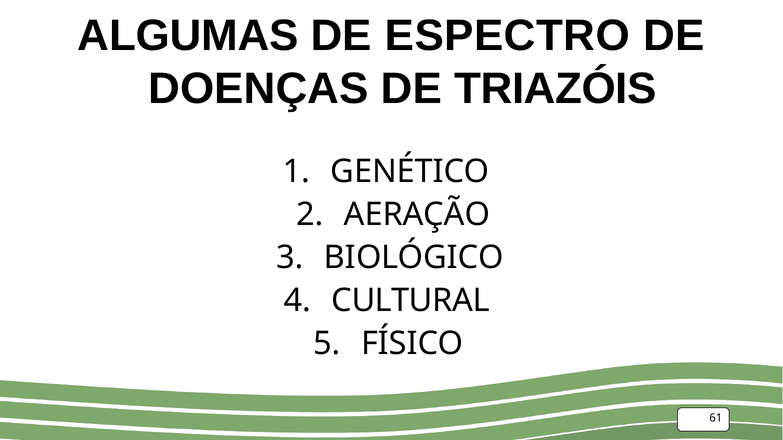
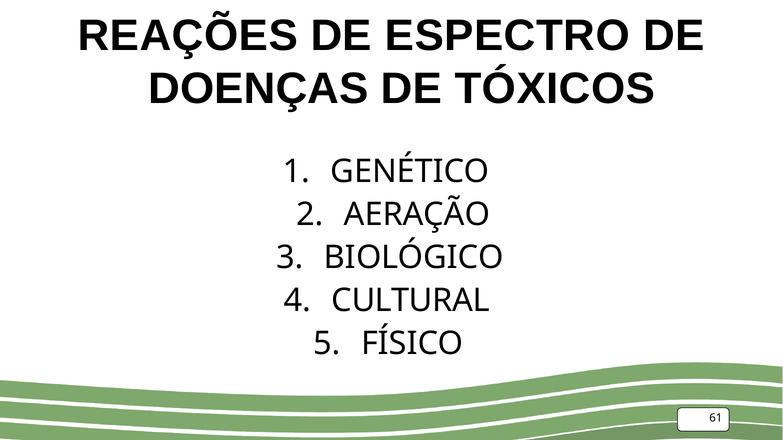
ALGUMAS: ALGUMAS -> REAÇÕES (188, 36)
TRIAZÓIS: TRIAZÓIS -> TÓXICOS (555, 89)
